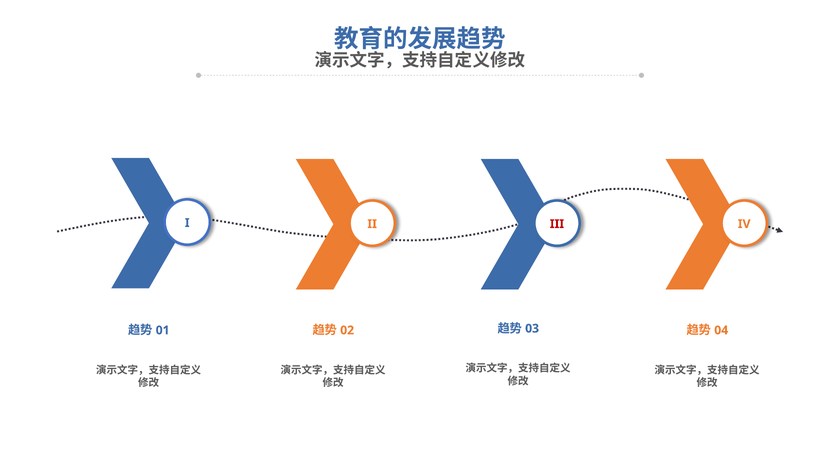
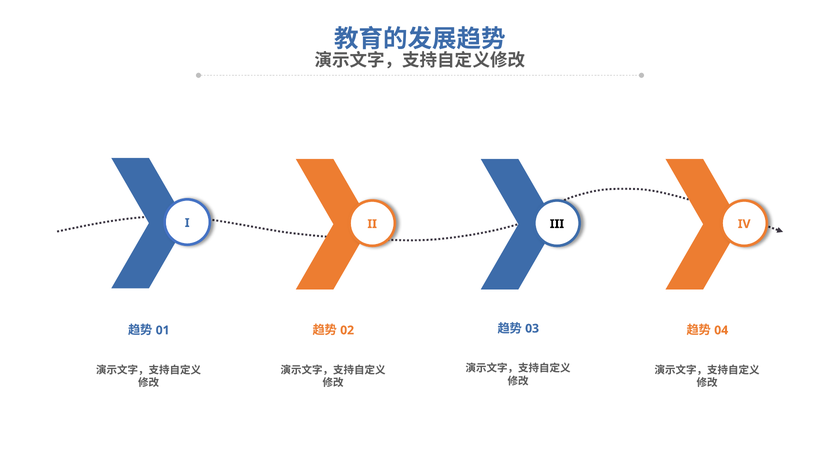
III colour: red -> black (557, 224)
